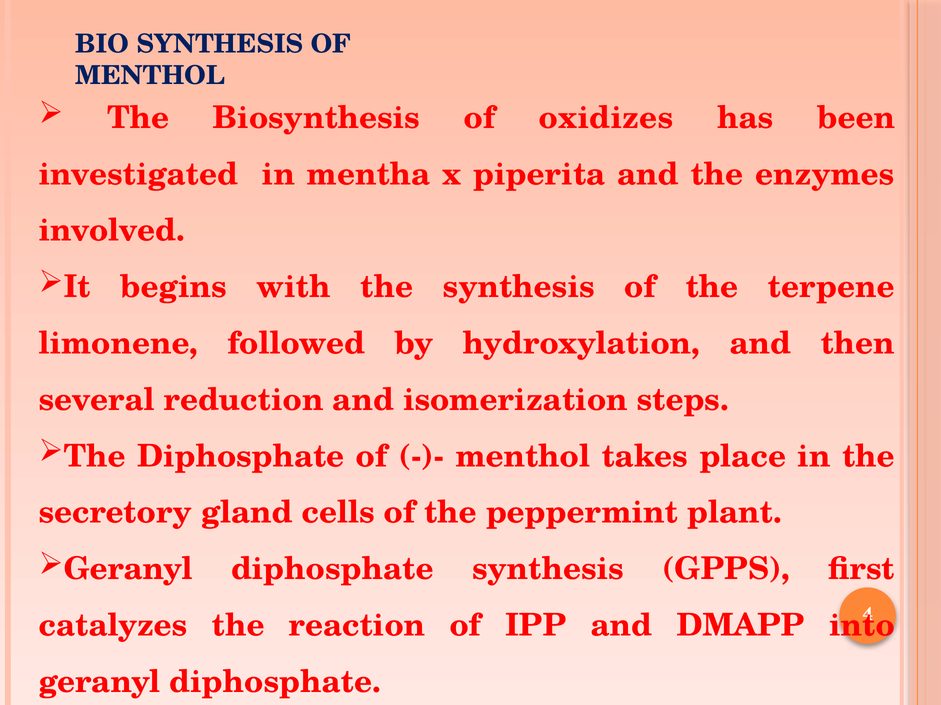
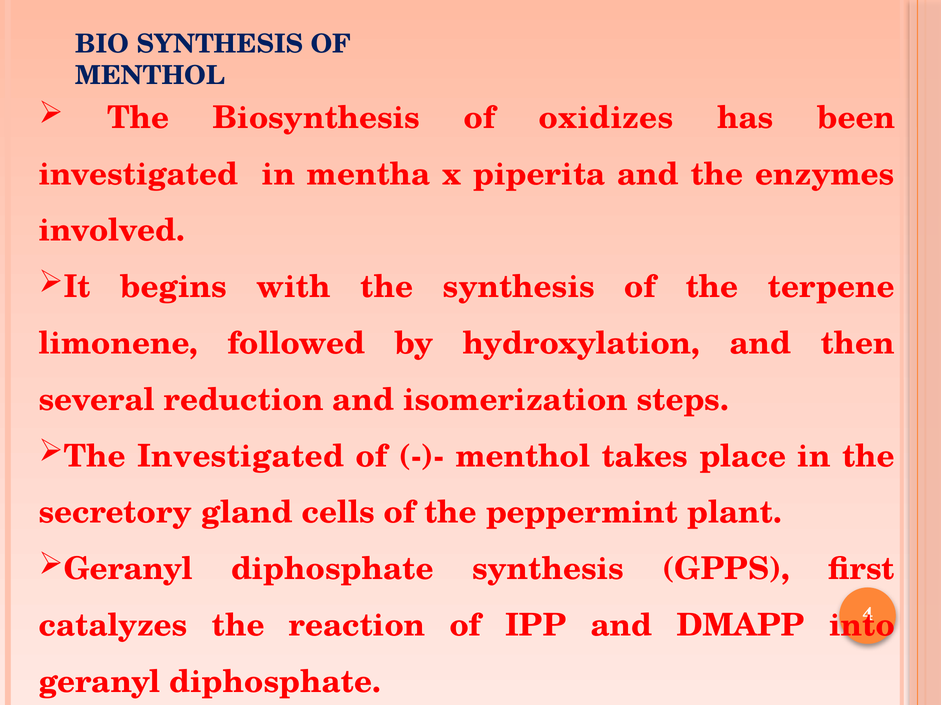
The Diphosphate: Diphosphate -> Investigated (241, 457)
